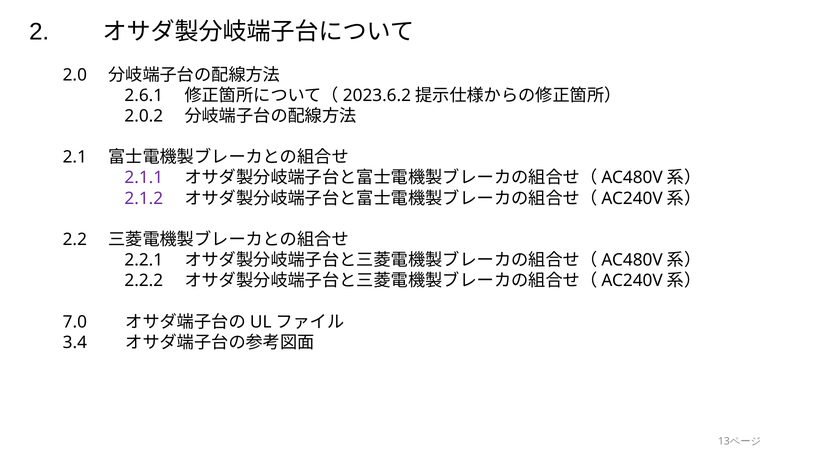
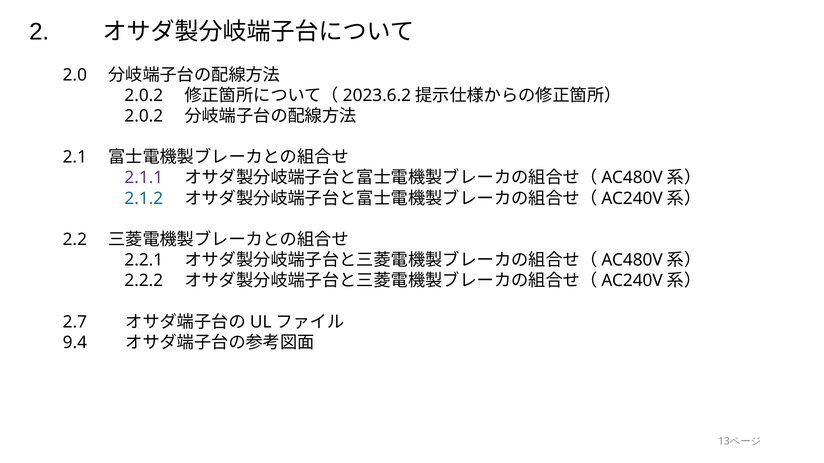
2.6.1: 2.6.1 -> 2.0.2 (144, 96)
2.1.2 colour: purple -> blue (144, 199)
7.0: 7.0 -> 2.7 (75, 322)
3.4: 3.4 -> 9.4 (75, 343)
